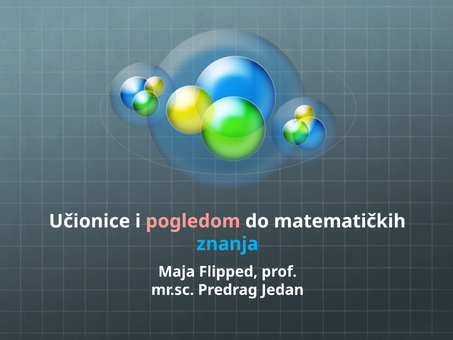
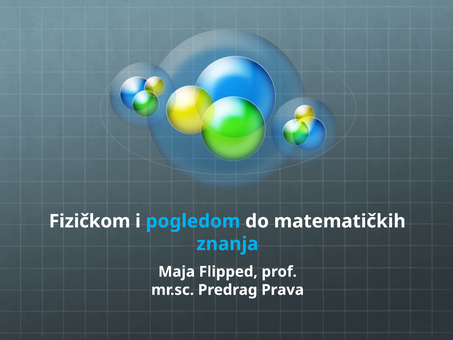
Učionice: Učionice -> Fizičkom (90, 221)
pogledom colour: pink -> light blue (193, 221)
Jedan: Jedan -> Prava (283, 290)
